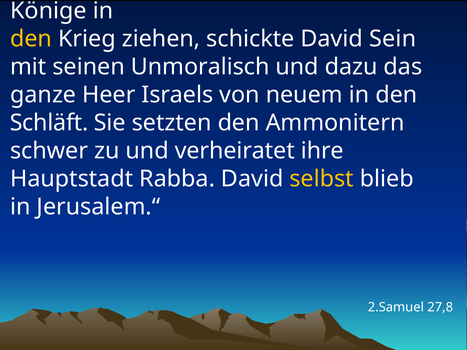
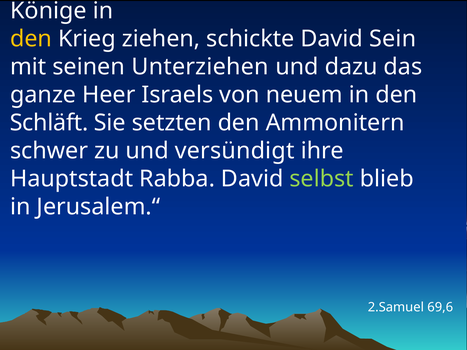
Unmoralisch: Unmoralisch -> Unterziehen (200, 67)
verheiratet: verheiratet -> versündigt (235, 151)
selbst colour: yellow -> light green (322, 179)
27,8: 27,8 -> 69,6 (440, 308)
